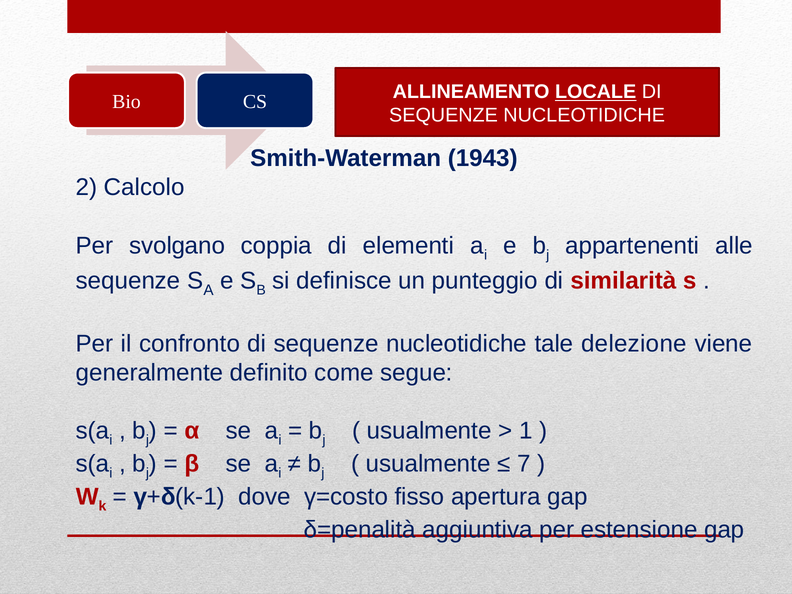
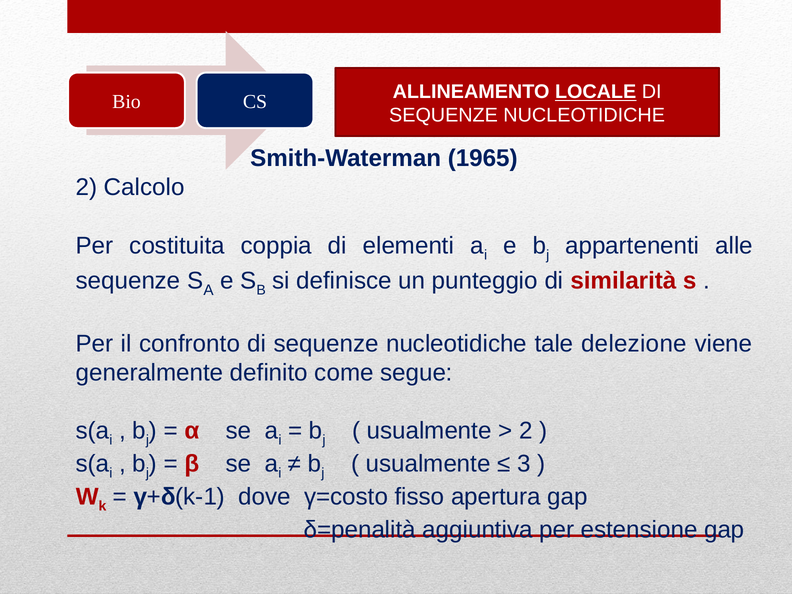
1943: 1943 -> 1965 (483, 158)
svolgano: svolgano -> costituita (177, 246)
1: 1 -> 2 (526, 431)
7: 7 -> 3 (524, 464)
